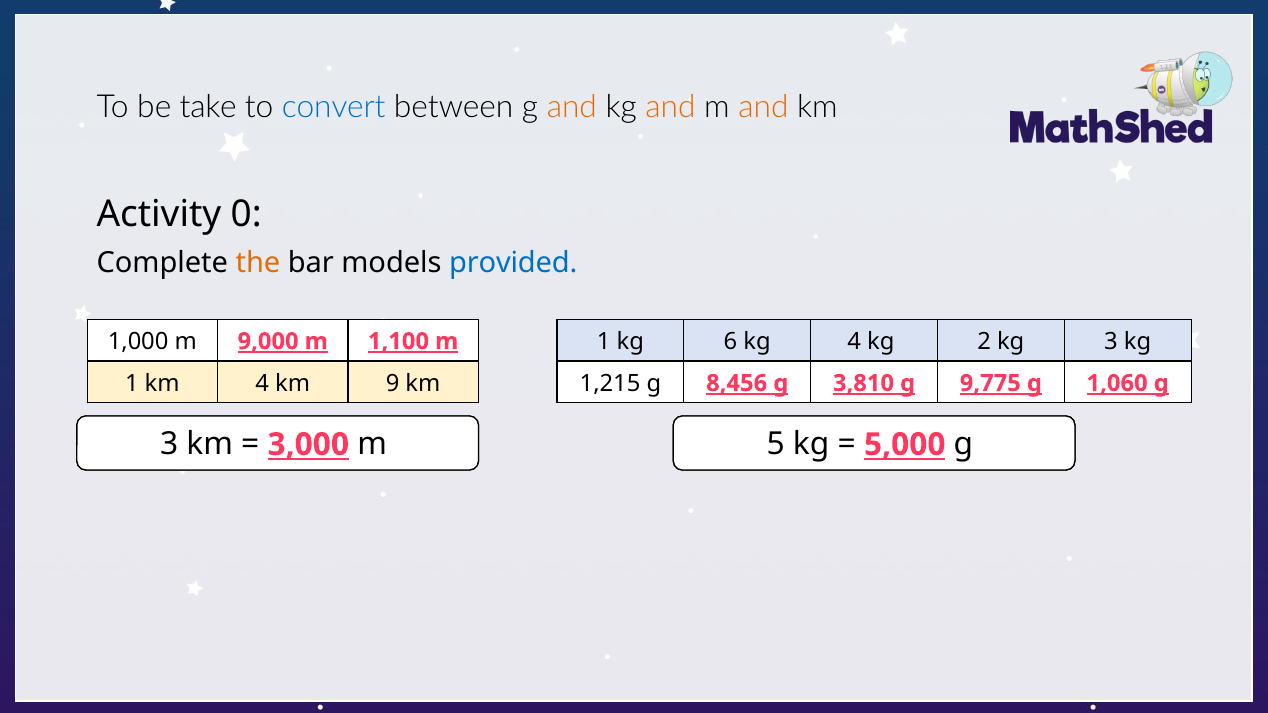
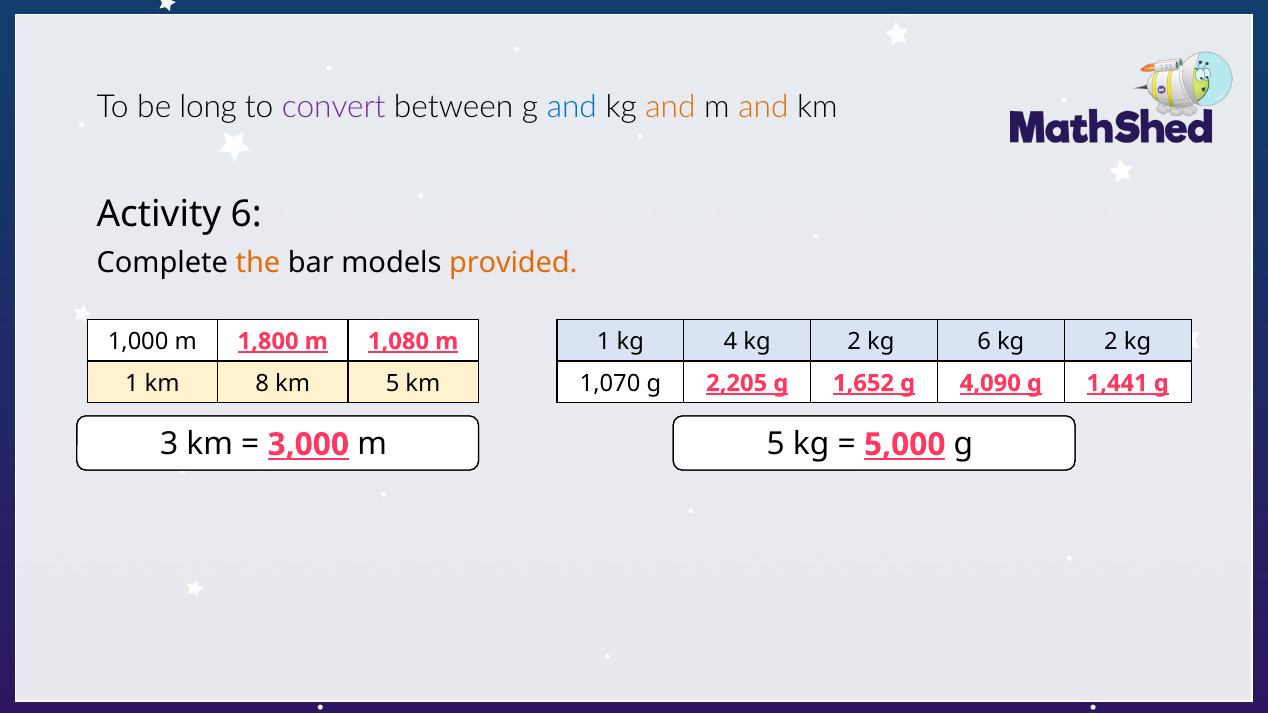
take: take -> long (208, 107)
convert colour: blue -> purple (334, 107)
and colour: orange -> blue (572, 107)
Activity 0: 0 -> 6 (246, 214)
provided colour: blue -> orange (513, 263)
9,000: 9,000 -> 1,800 (268, 341)
1,100: 1,100 -> 1,080 (398, 341)
6: 6 -> 4 (731, 341)
4: 4 -> 2 (854, 341)
kg 2: 2 -> 6 (984, 341)
3: 3 -> 2 (1111, 341)
km 4: 4 -> 8 (262, 383)
km 9: 9 -> 5 (393, 383)
1,215: 1,215 -> 1,070 (610, 383)
8,456: 8,456 -> 2,205 (737, 383)
3,810: 3,810 -> 1,652 (863, 383)
9,775: 9,775 -> 4,090 (990, 383)
1,060: 1,060 -> 1,441 (1117, 383)
